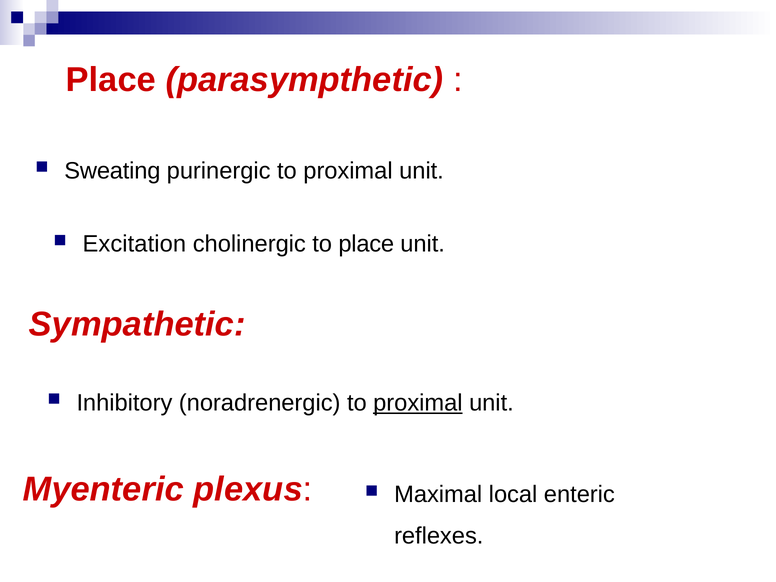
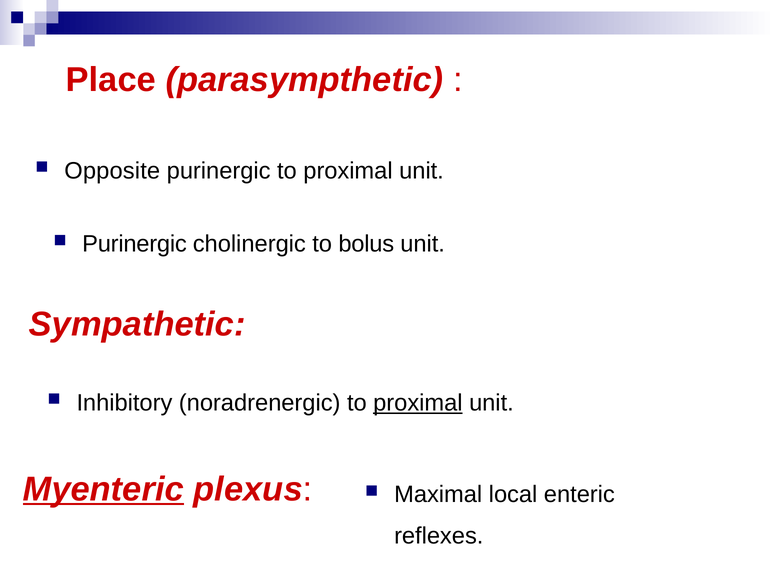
Sweating: Sweating -> Opposite (112, 171)
Excitation: Excitation -> Purinergic (135, 244)
to place: place -> bolus (366, 244)
Myenteric underline: none -> present (103, 489)
